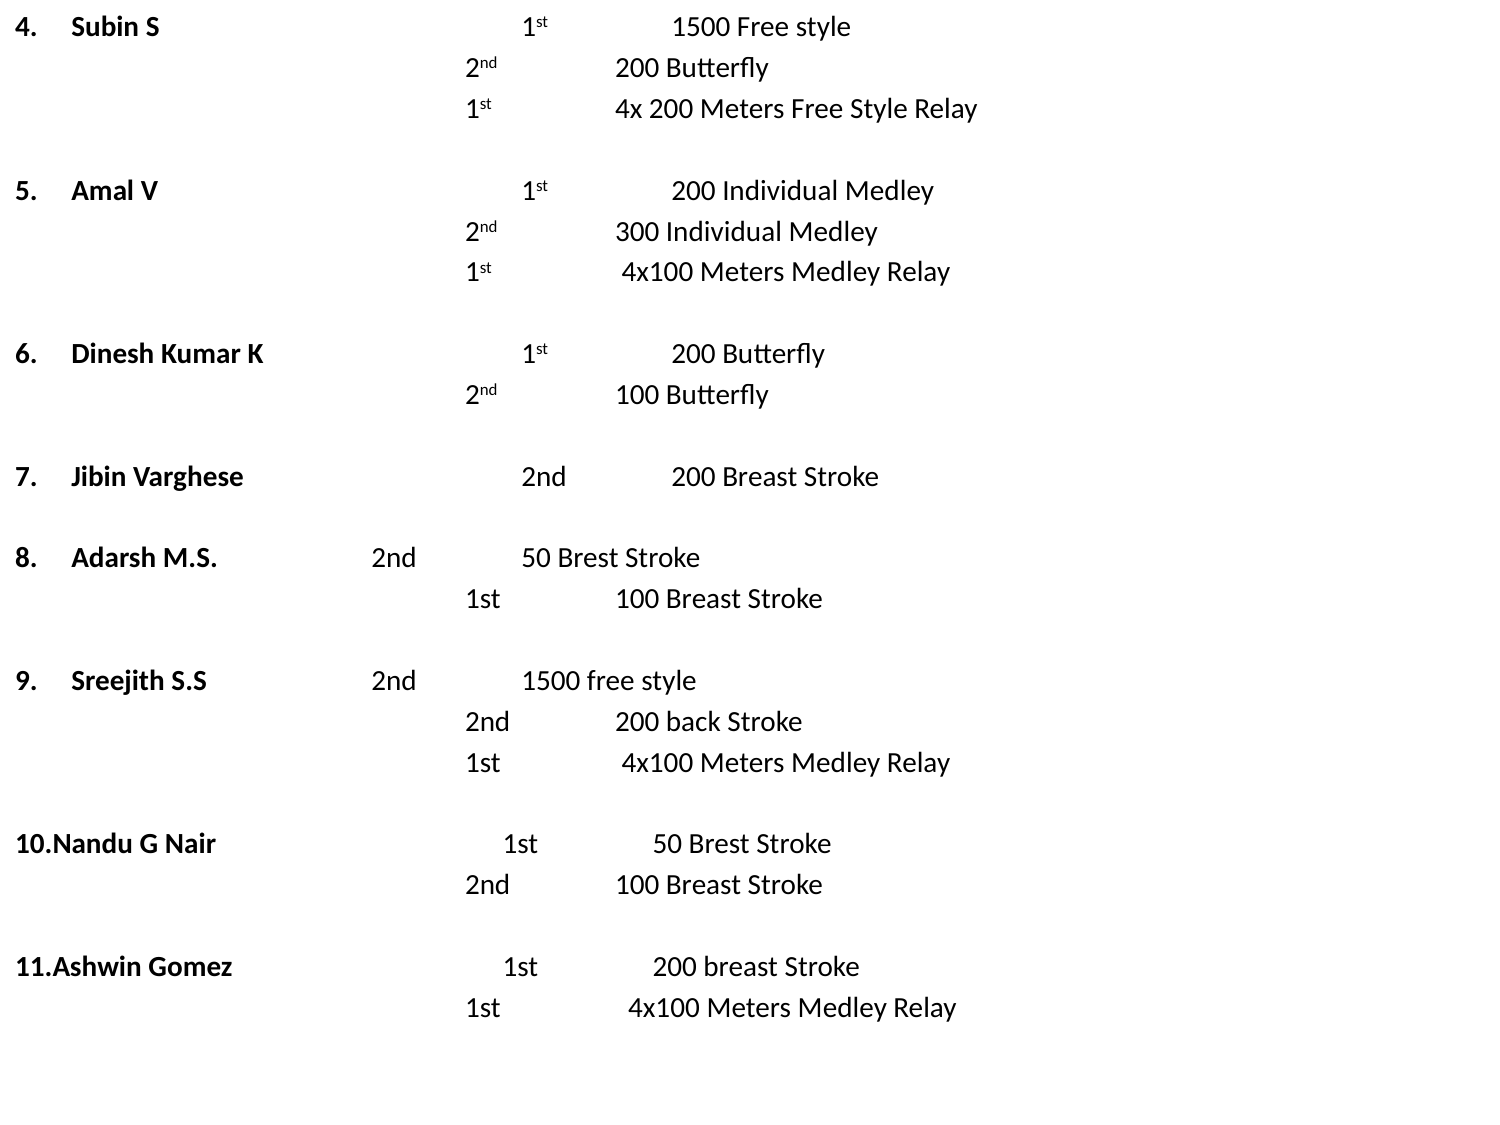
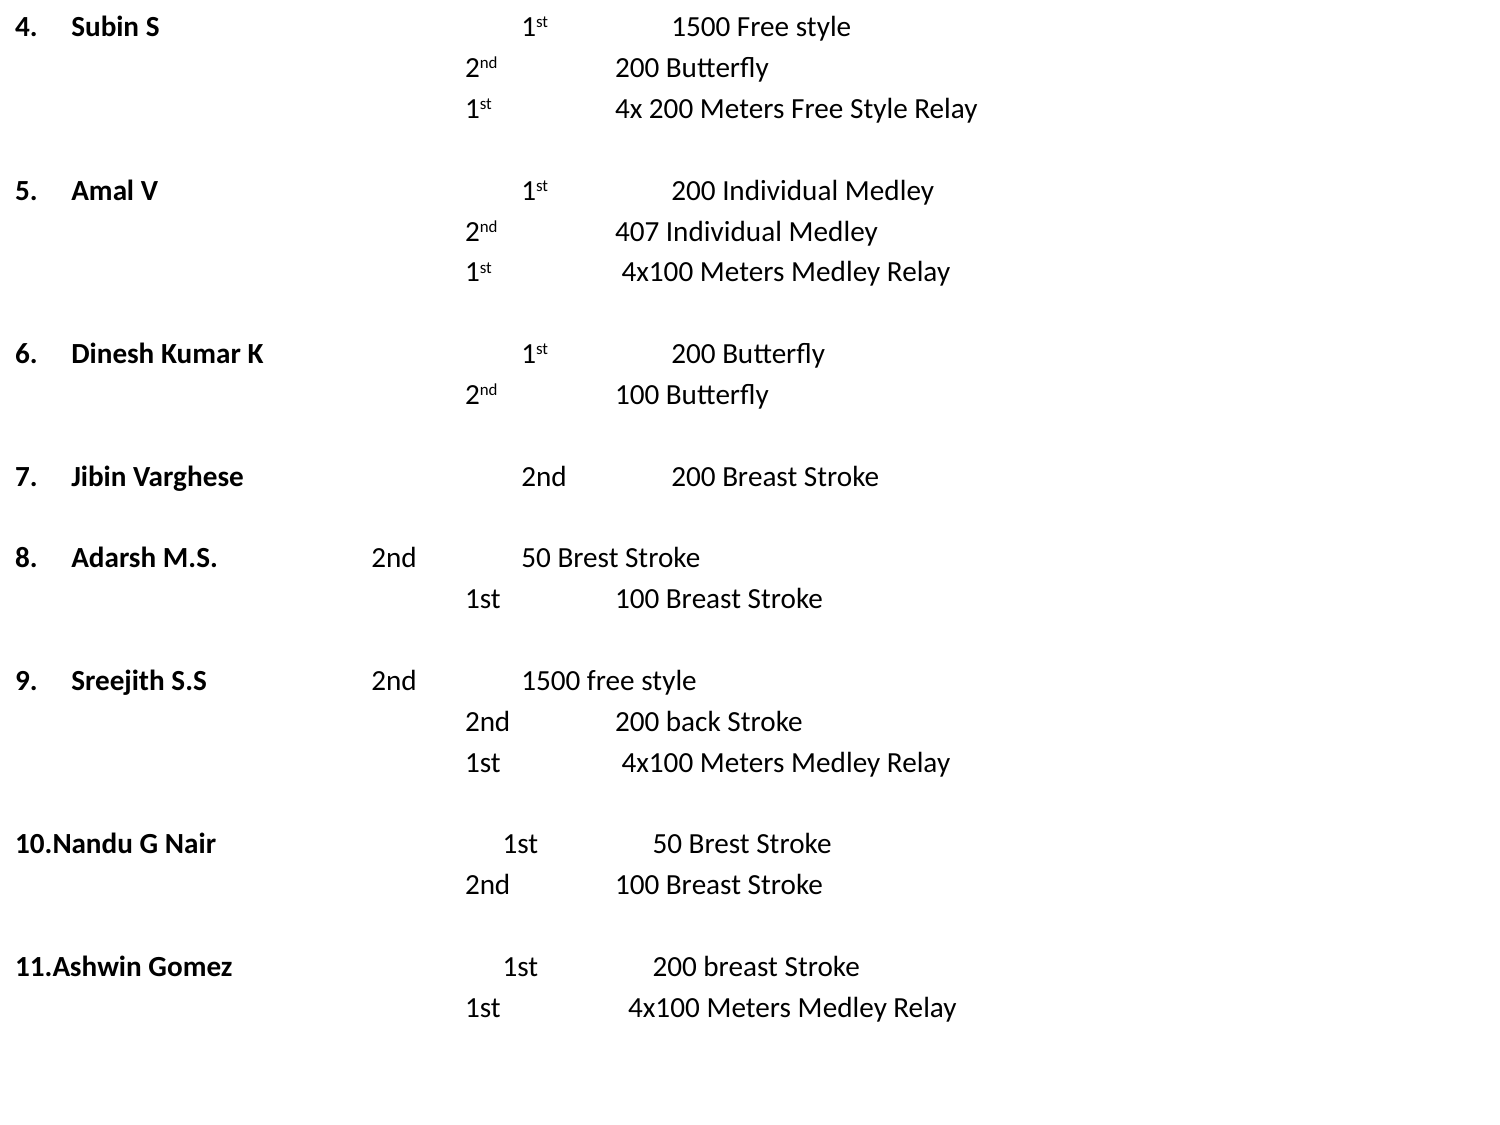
300: 300 -> 407 (637, 231)
